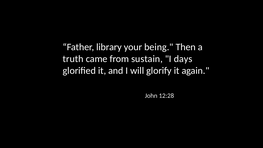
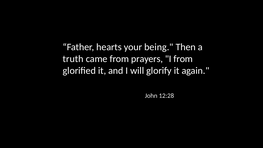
library: library -> hearts (109, 47)
sustain: sustain -> prayers (147, 59)
I days: days -> from (183, 59)
